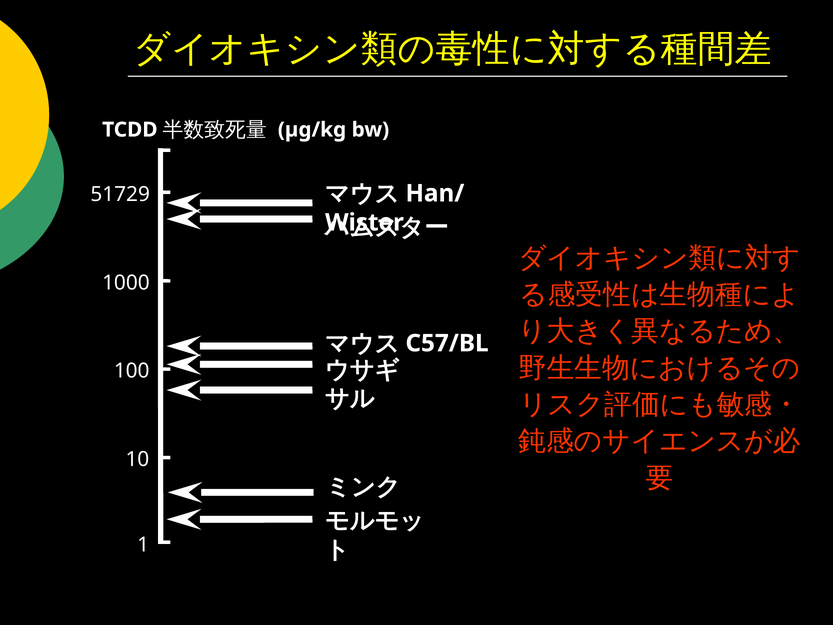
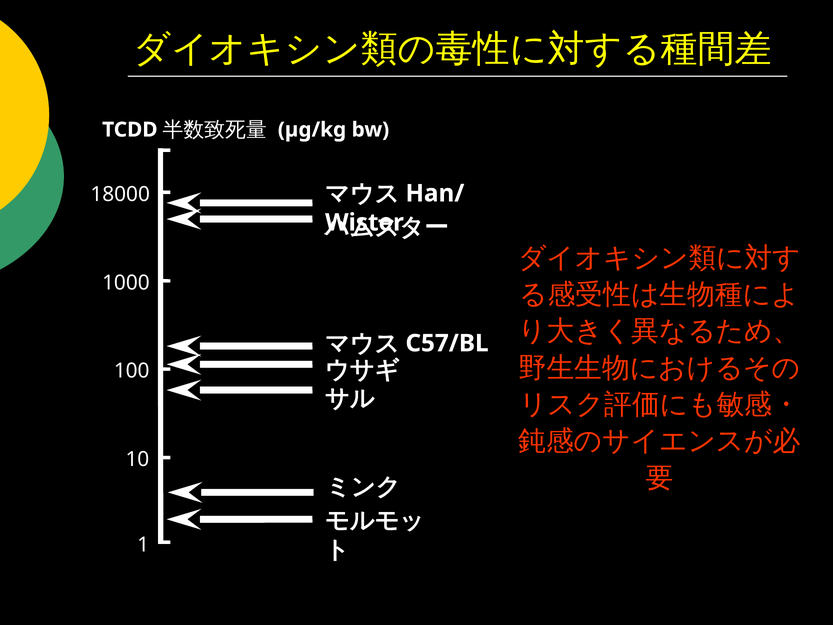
51729: 51729 -> 18000 (120, 194)
